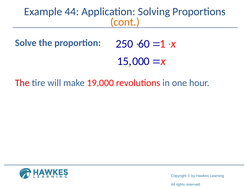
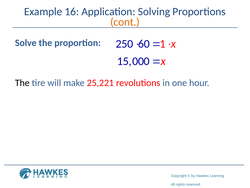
44: 44 -> 16 (72, 12)
The colour: red -> black (22, 83)
19,000: 19,000 -> 25,221 (100, 83)
